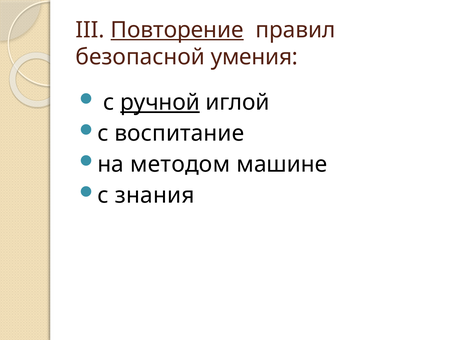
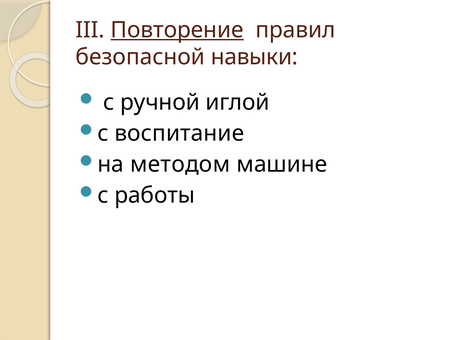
умения: умения -> навыки (254, 57)
ручной underline: present -> none (160, 102)
знания: знания -> работы (155, 195)
